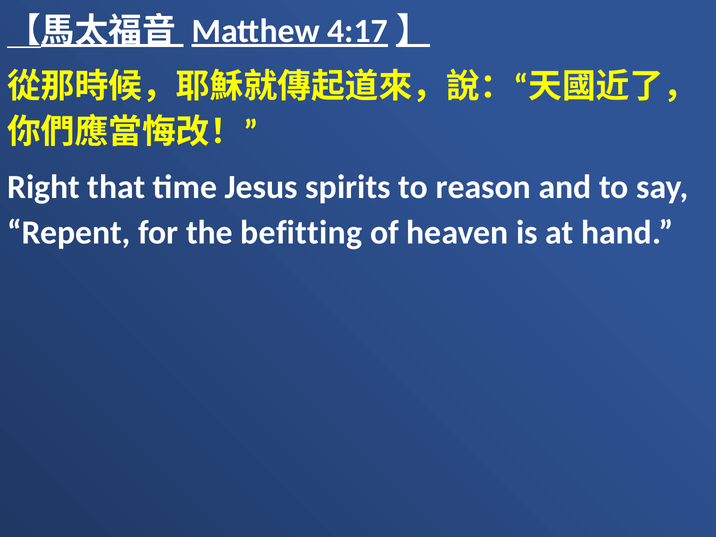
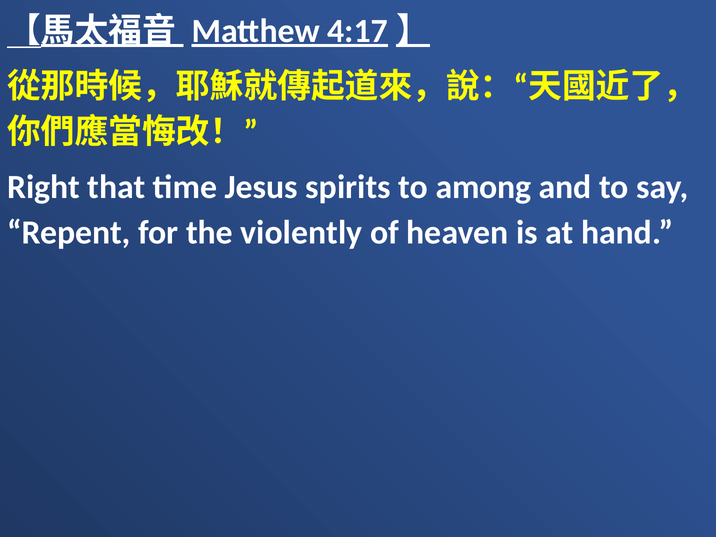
reason: reason -> among (483, 187)
befitting: befitting -> violently (301, 233)
